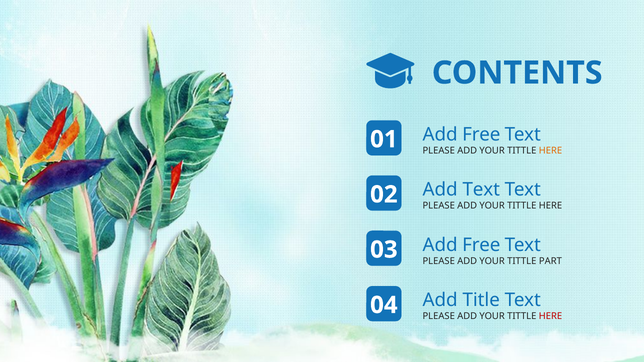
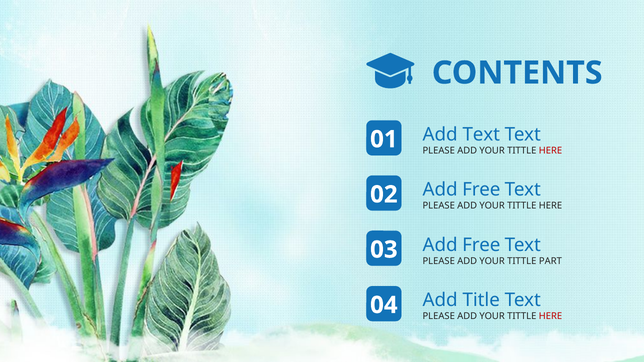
01 Add Free: Free -> Text (481, 135)
HERE colour: orange -> red (550, 151)
02 Add Text: Text -> Free (481, 190)
